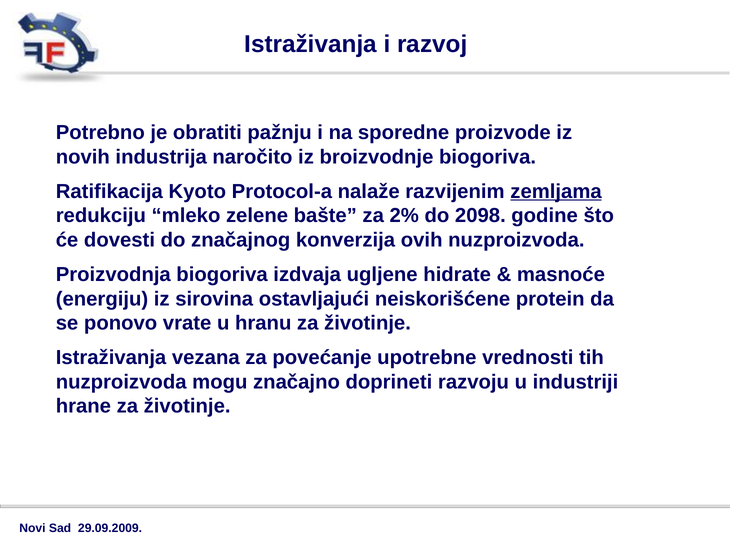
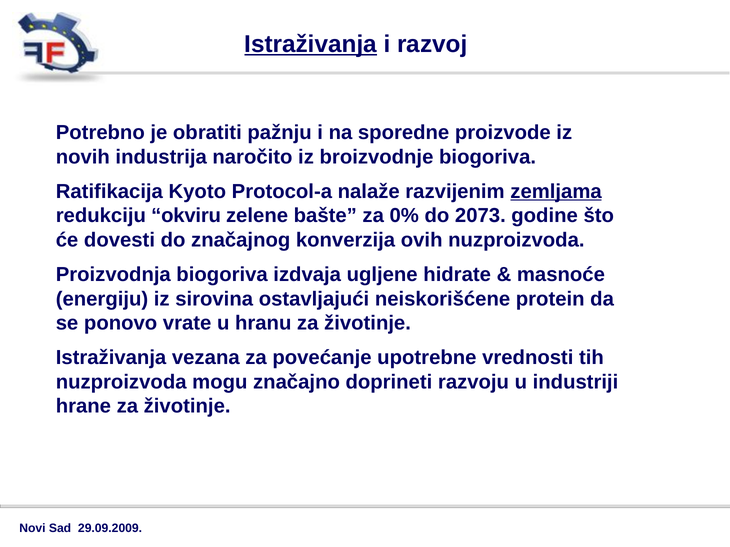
Istraživanja underline: none -> present (311, 44)
mleko: mleko -> okviru (186, 216)
2%: 2% -> 0% (404, 216)
2098: 2098 -> 2073 (480, 216)
